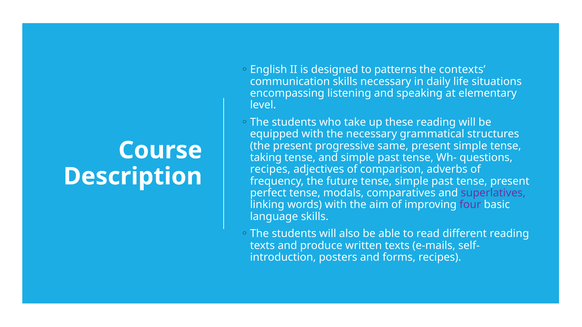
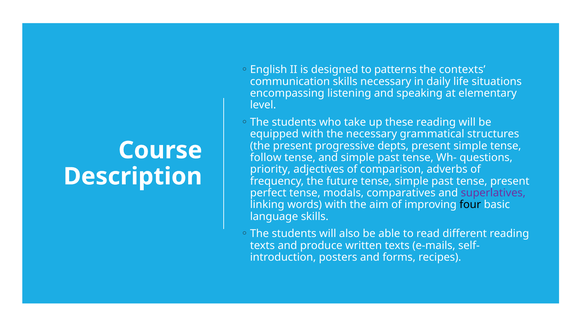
same: same -> depts (393, 146)
taking: taking -> follow (266, 158)
recipes: recipes -> priority (270, 170)
four colour: purple -> black (470, 205)
